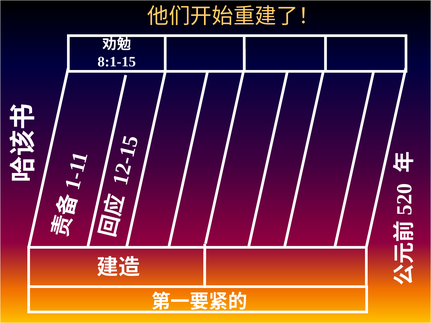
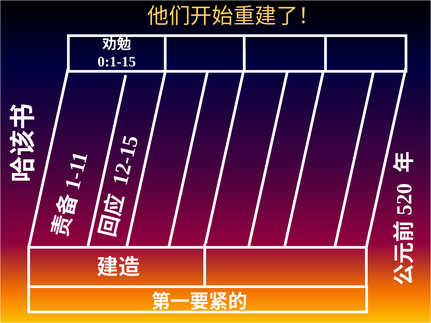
8:1-15: 8:1-15 -> 0:1-15 (117, 62)
